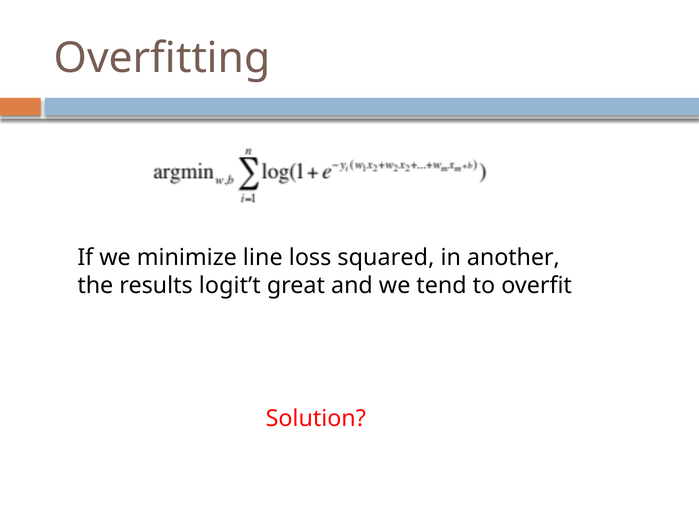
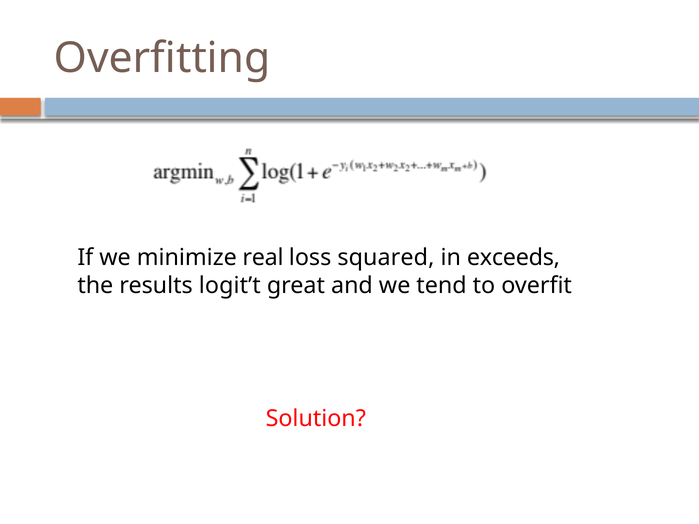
line: line -> real (263, 258)
another: another -> exceeds (513, 258)
